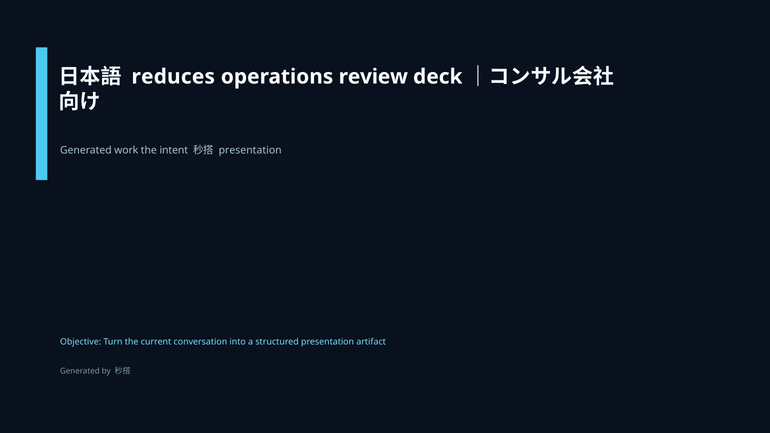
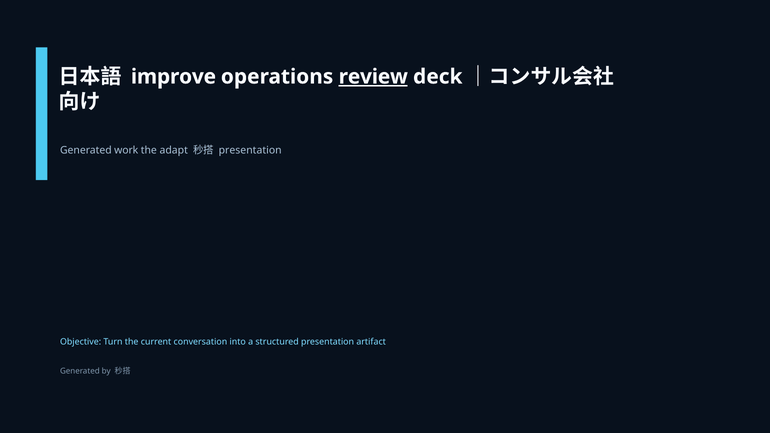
reduces: reduces -> improve (173, 77)
review underline: none -> present (373, 77)
intent: intent -> adapt (174, 150)
